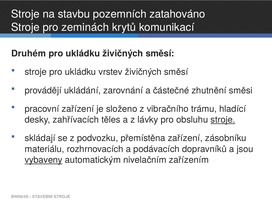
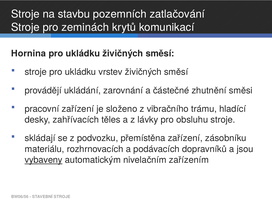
zatahováno: zatahováno -> zatlačování (177, 14)
Druhém: Druhém -> Hornina (29, 54)
stroje underline: present -> none (223, 120)
